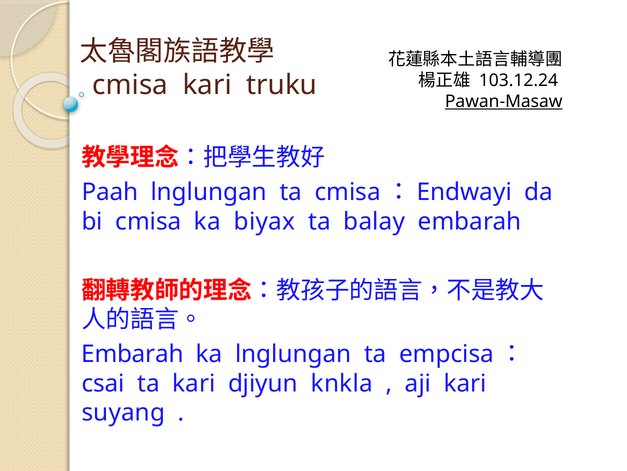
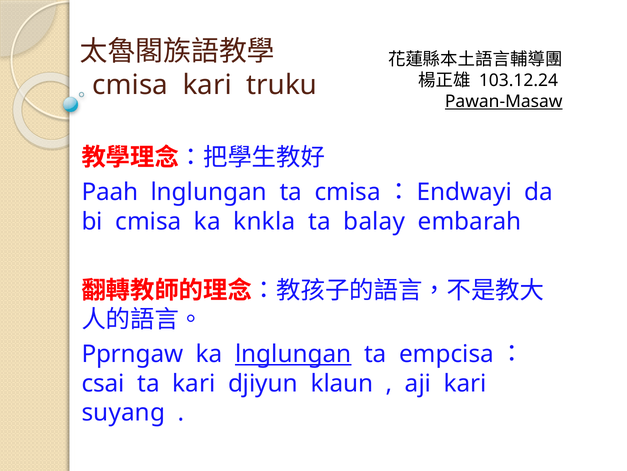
biyax: biyax -> knkla (264, 221)
Embarah: Embarah -> Pprngaw (132, 354)
lnglungan underline: none -> present (293, 354)
knkla: knkla -> klaun (342, 383)
